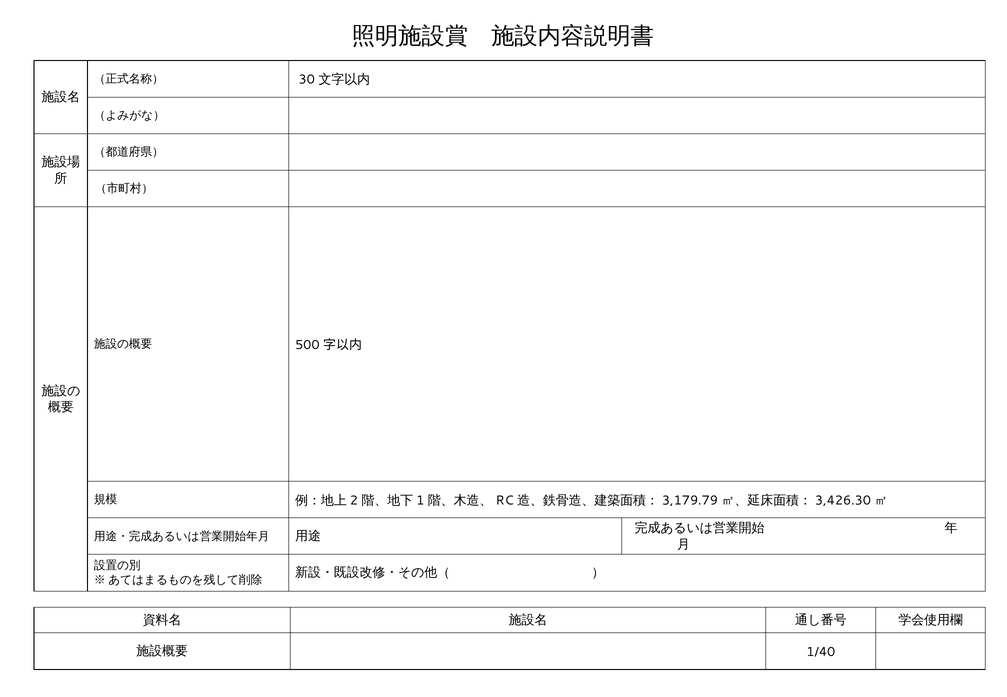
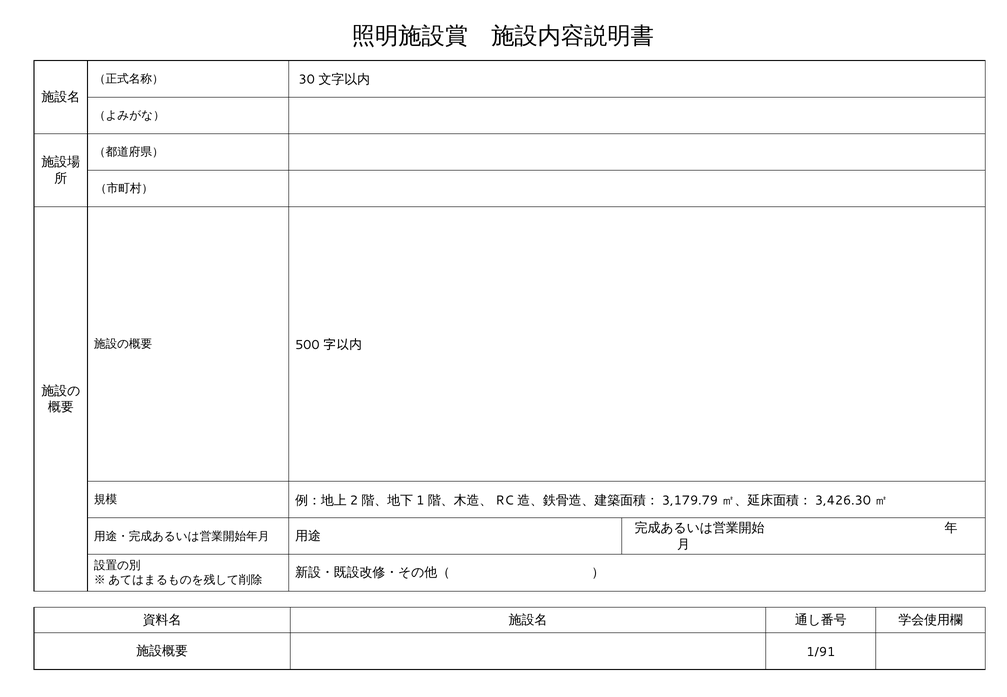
1/40: 1/40 -> 1/91 (821, 652)
